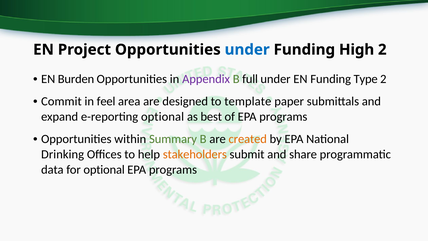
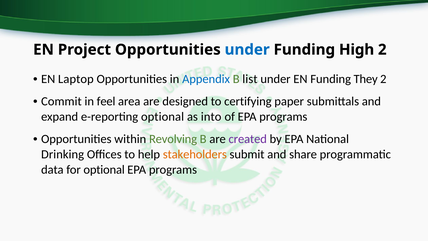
Burden: Burden -> Laptop (76, 79)
Appendix colour: purple -> blue (206, 79)
full: full -> list (250, 79)
Type: Type -> They (366, 79)
template: template -> certifying (248, 101)
best: best -> into (211, 117)
Summary: Summary -> Revolving (173, 139)
created colour: orange -> purple (248, 139)
